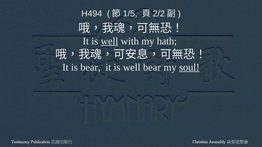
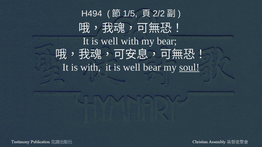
well underline: present -> none (109, 41)
my hath: hath -> bear (167, 41)
is bear: bear -> with (90, 68)
